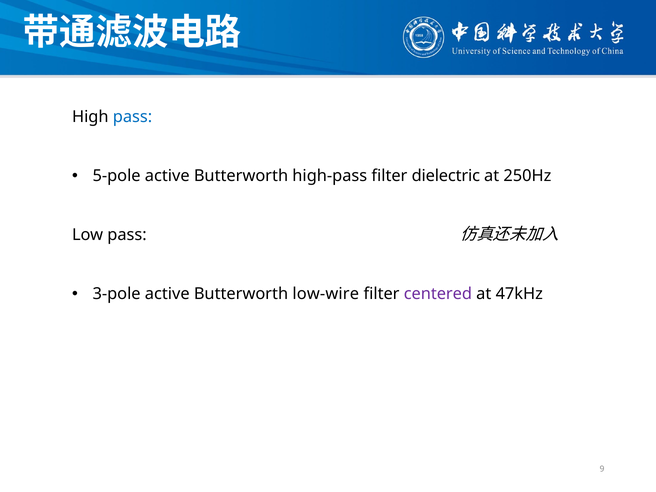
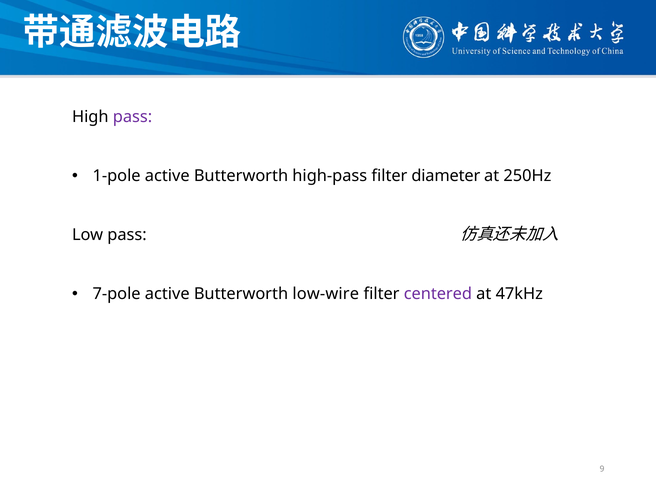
pass colour: blue -> purple (132, 117)
5-pole: 5-pole -> 1-pole (117, 176)
dielectric: dielectric -> diameter (446, 176)
3-pole: 3-pole -> 7-pole (117, 294)
